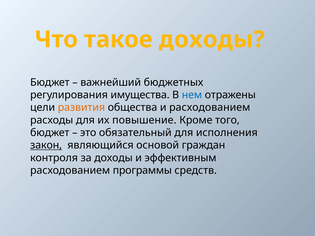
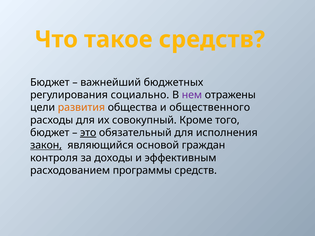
такое доходы: доходы -> средств (212, 40)
имущества: имущества -> социально (140, 95)
нем colour: blue -> purple (192, 95)
и расходованием: расходованием -> общественного (210, 108)
повышение: повышение -> совокупный (144, 120)
это underline: none -> present (88, 133)
